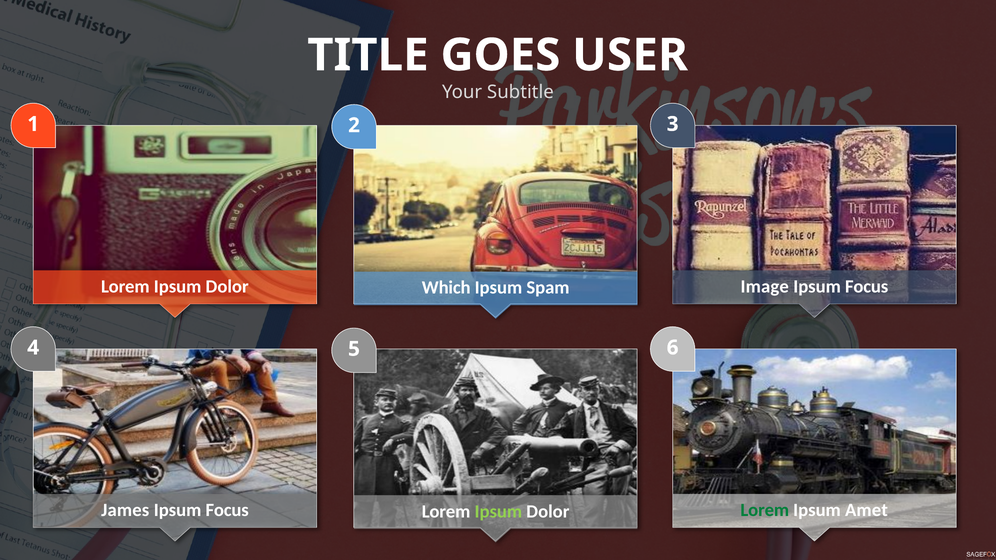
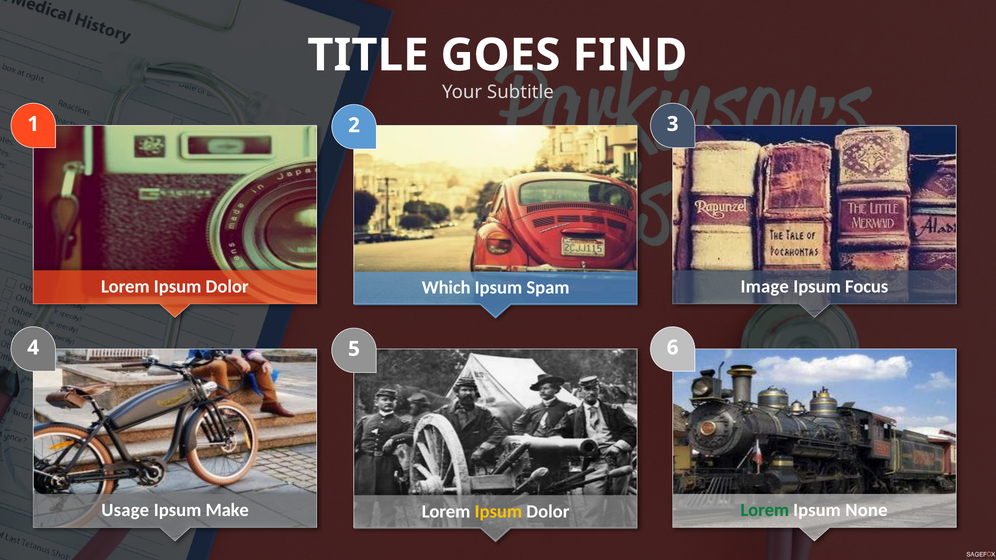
USER: USER -> FIND (630, 55)
James: James -> Usage (125, 510)
Focus: Focus -> Make (227, 510)
Amet: Amet -> None (866, 510)
Ipsum colour: light green -> yellow (498, 512)
